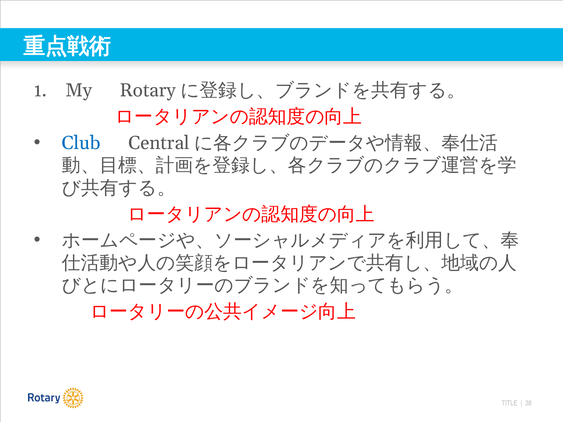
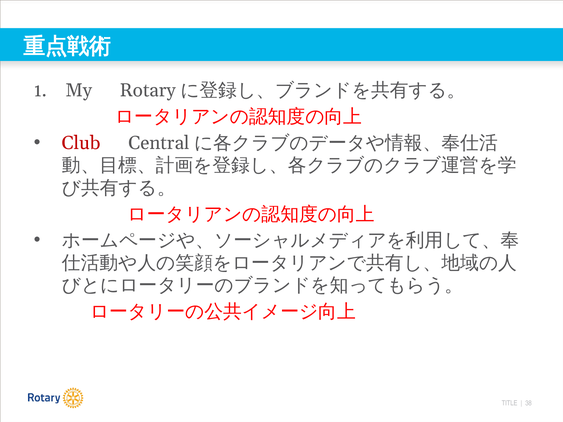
Club colour: blue -> red (81, 143)
